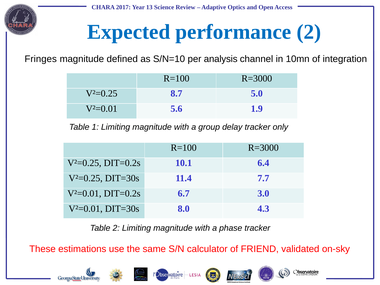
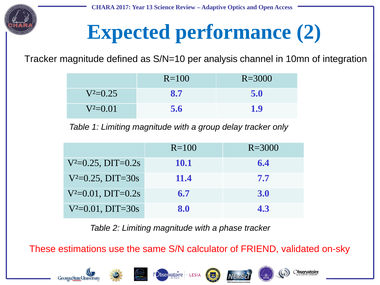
Fringes: Fringes -> Tracker (41, 59)
